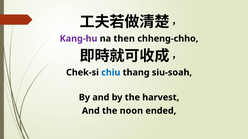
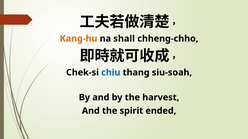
Kang-hu colour: purple -> orange (79, 39)
then: then -> shall (124, 39)
noon: noon -> spirit (131, 111)
